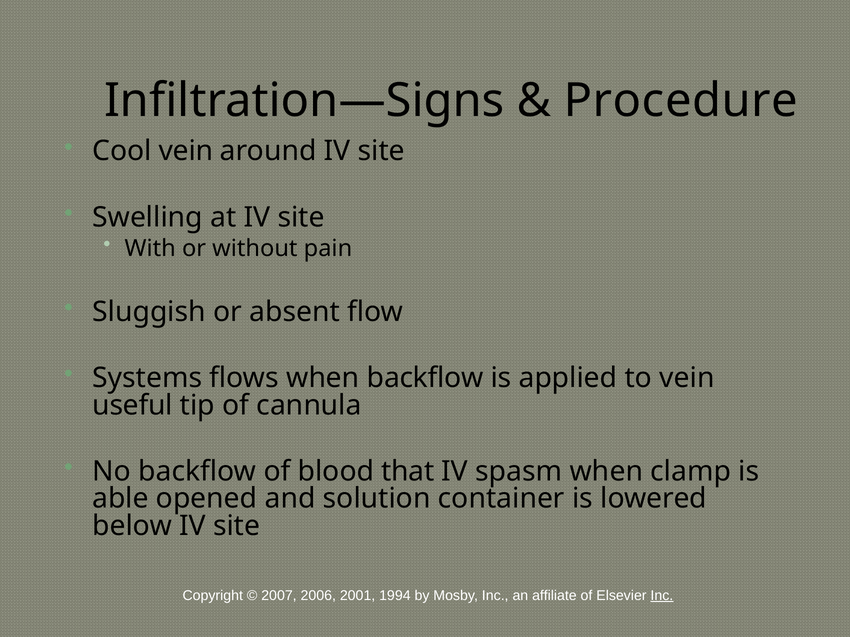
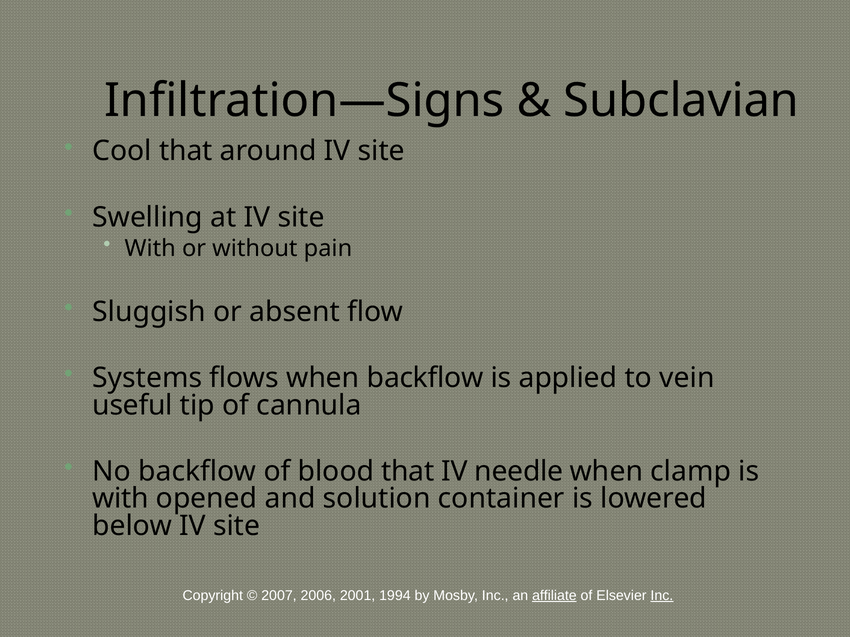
Procedure: Procedure -> Subclavian (681, 101)
Cool vein: vein -> that (186, 151)
spasm: spasm -> needle (519, 472)
able: able -> with (121, 499)
affiliate underline: none -> present (554, 596)
